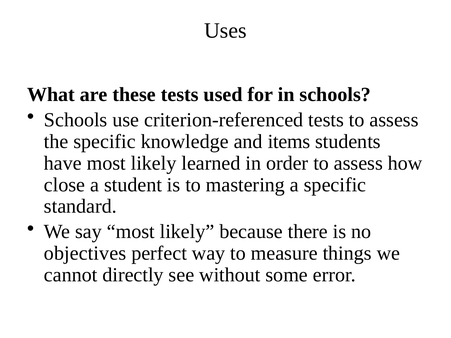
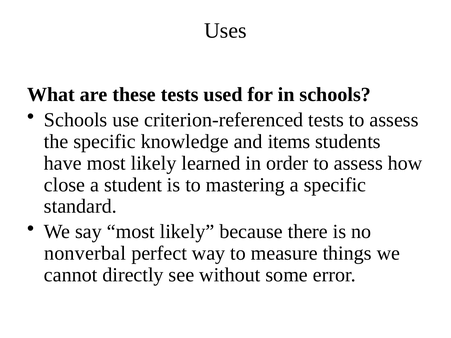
objectives: objectives -> nonverbal (85, 253)
